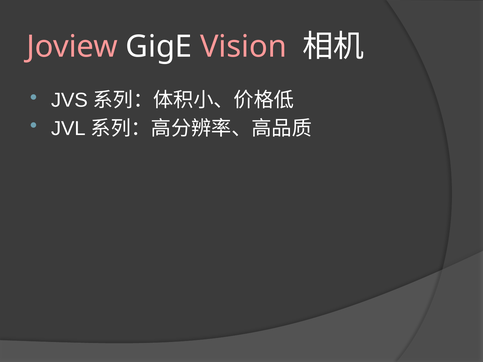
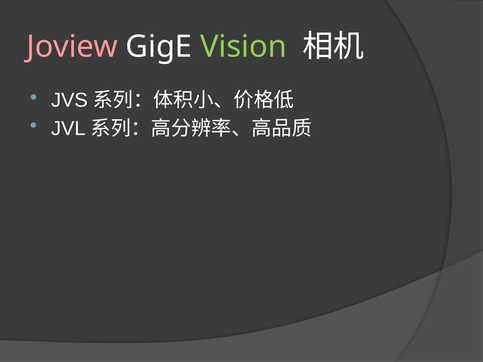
Vision colour: pink -> light green (244, 47)
